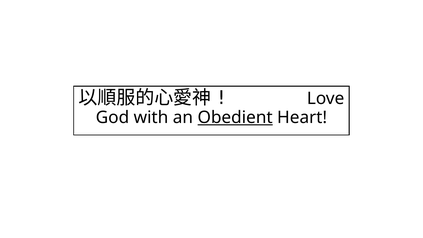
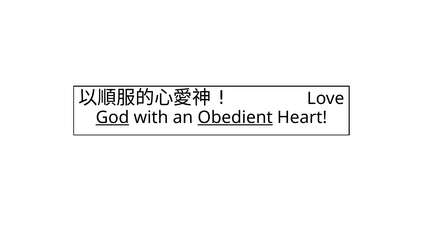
God underline: none -> present (112, 117)
